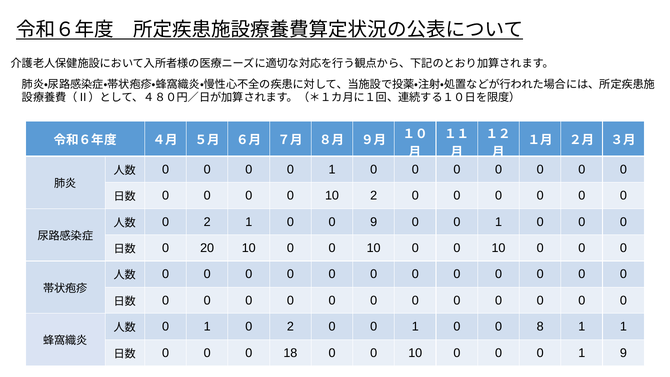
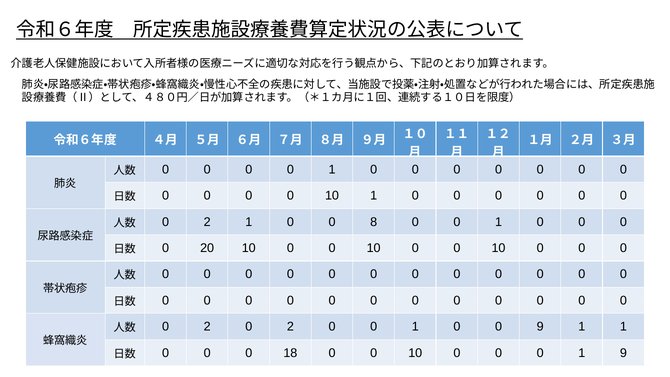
10 2: 2 -> 1 (374, 196)
0 9: 9 -> 8 (374, 222)
1: 1 -> 2 (207, 327)
0 8: 8 -> 9 (540, 327)
